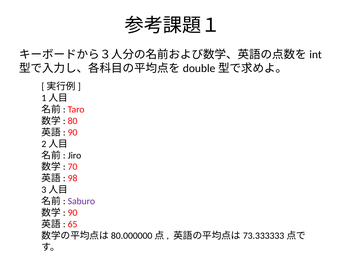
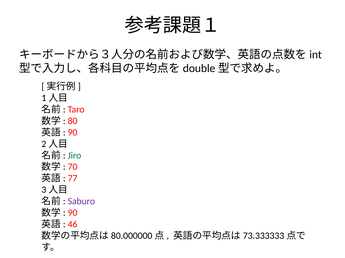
Jiro colour: black -> green (74, 156)
98: 98 -> 77 (73, 179)
65: 65 -> 46 (73, 225)
